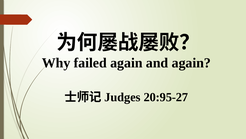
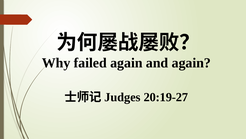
20:95-27: 20:95-27 -> 20:19-27 (166, 97)
